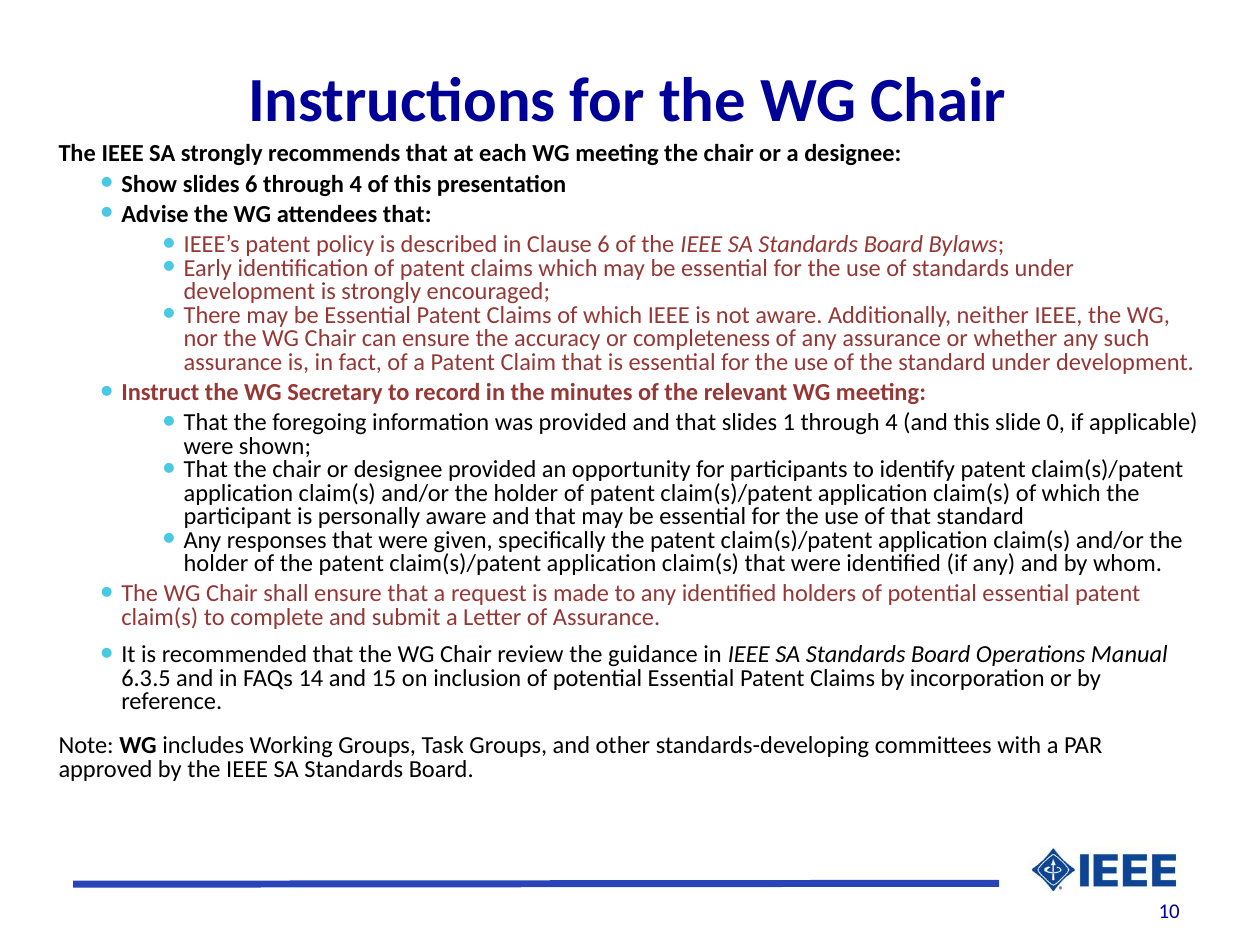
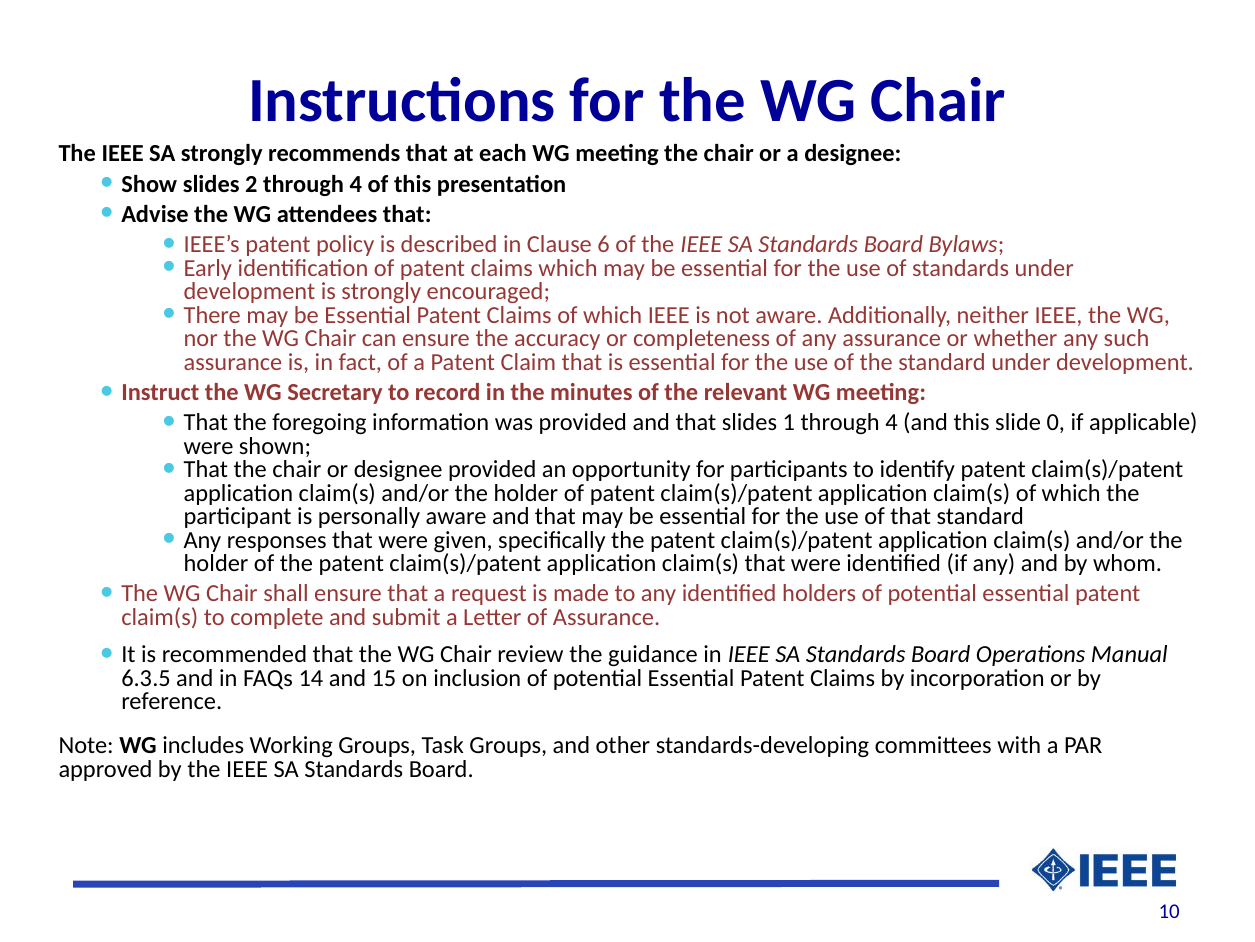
slides 6: 6 -> 2 (251, 184)
